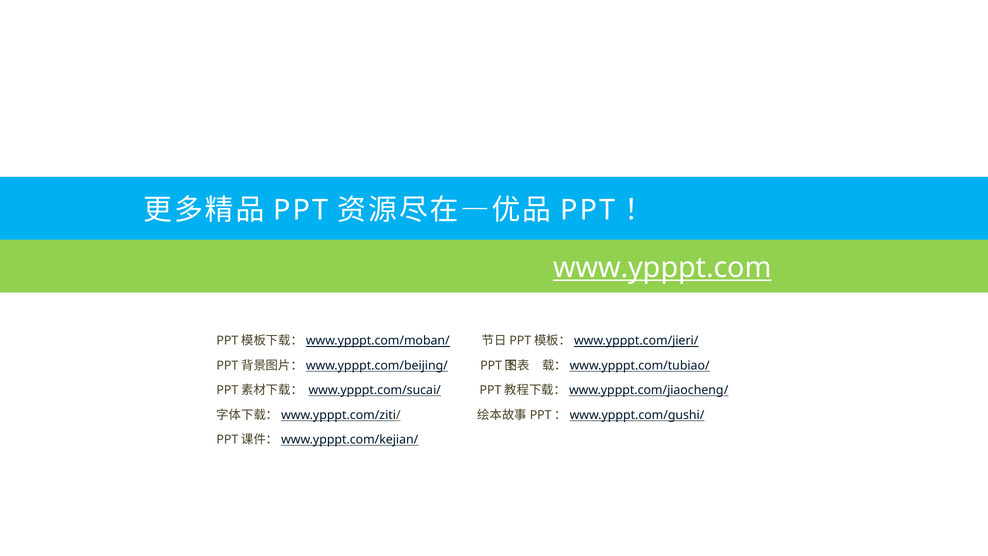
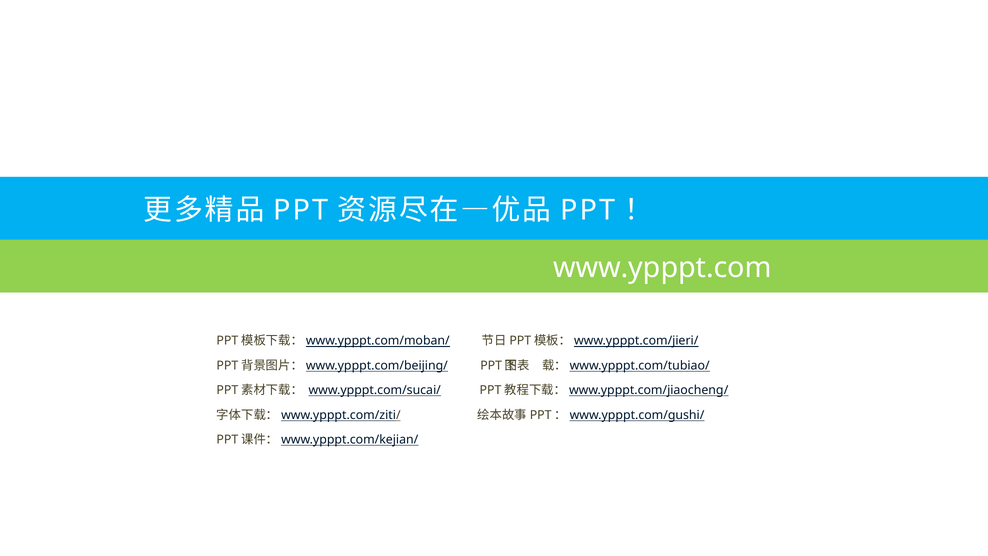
www.ypppt.com underline: present -> none (662, 268)
